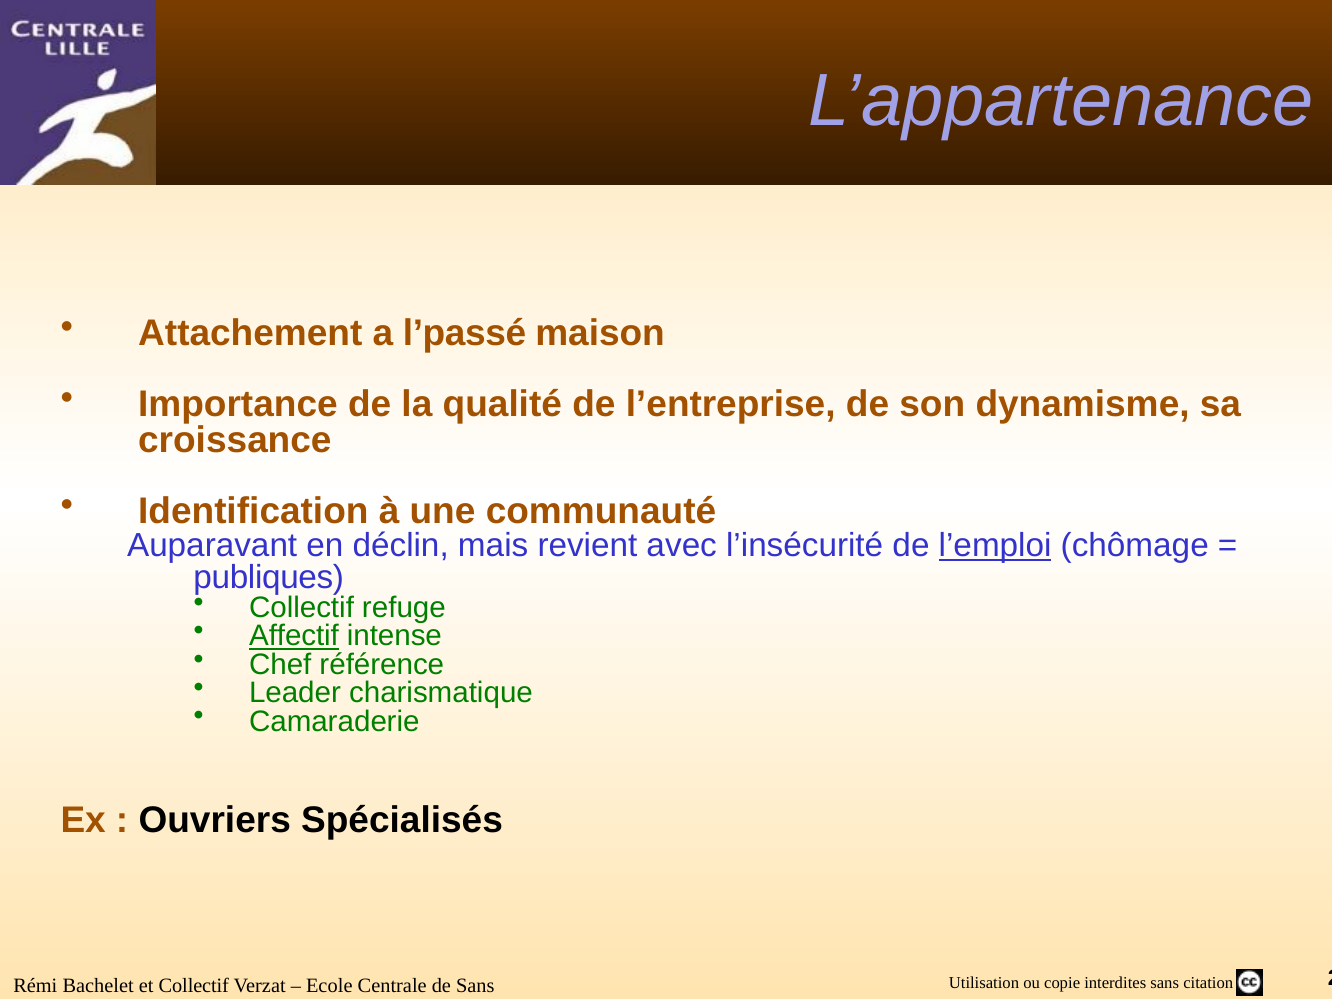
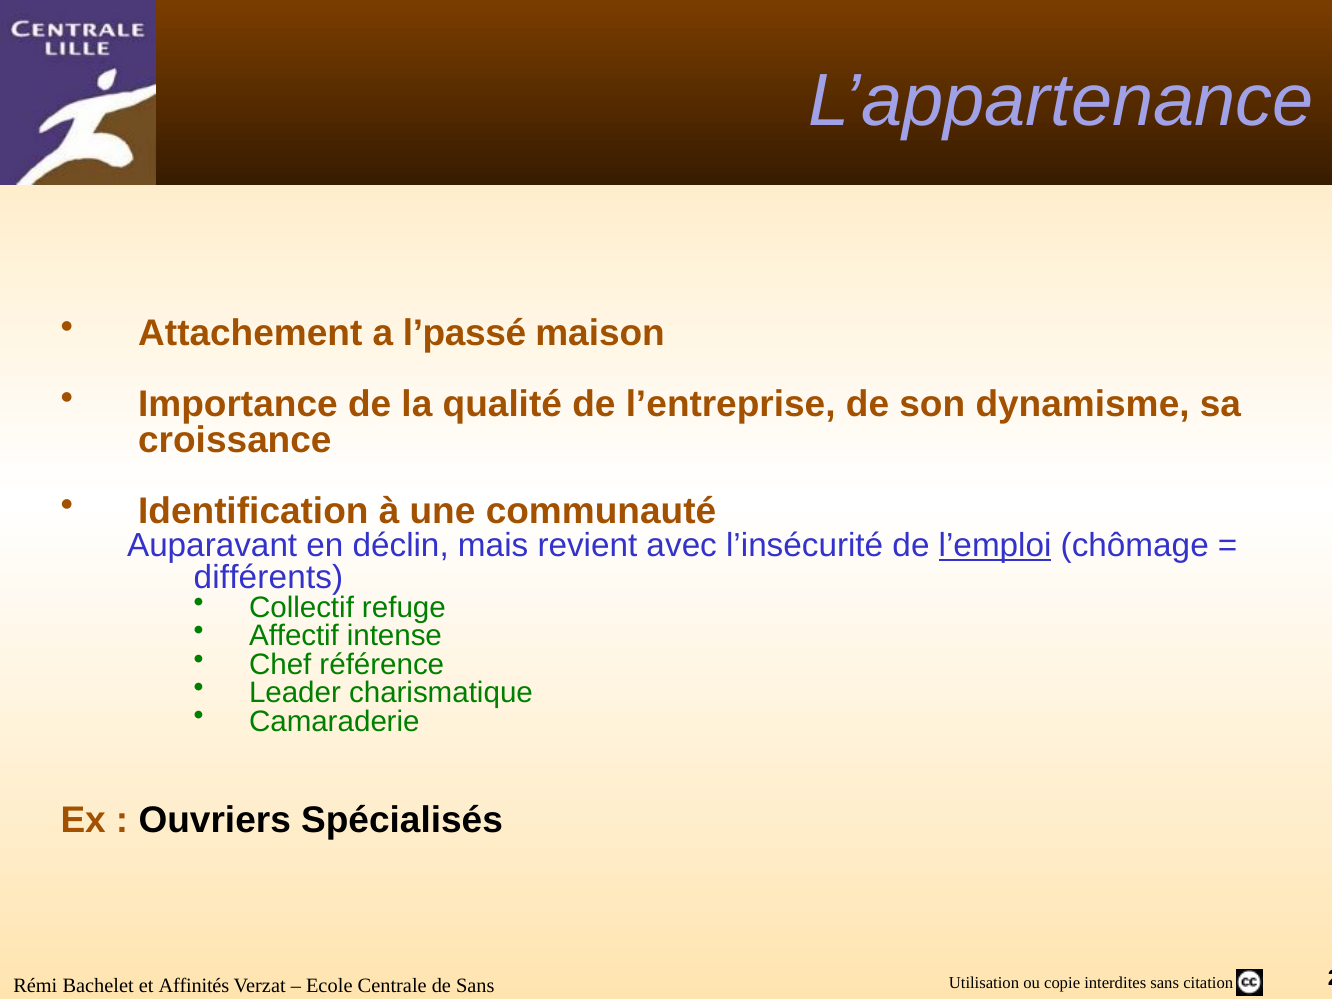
publiques: publiques -> différents (269, 577)
Affectif underline: present -> none (294, 636)
et Collectif: Collectif -> Affinités (194, 986)
